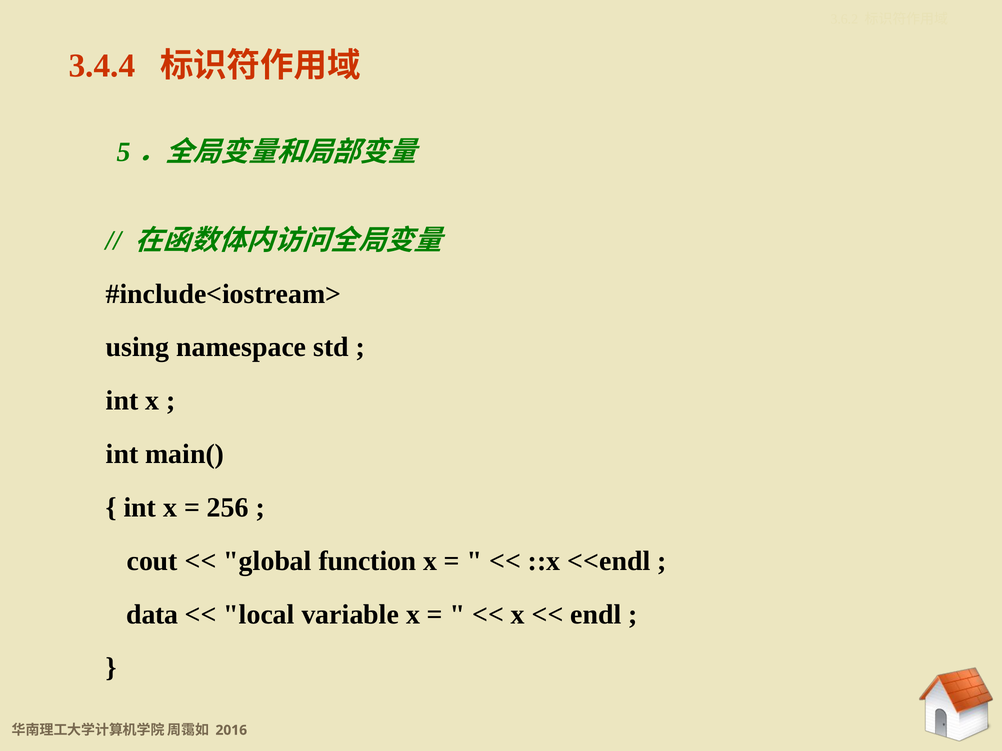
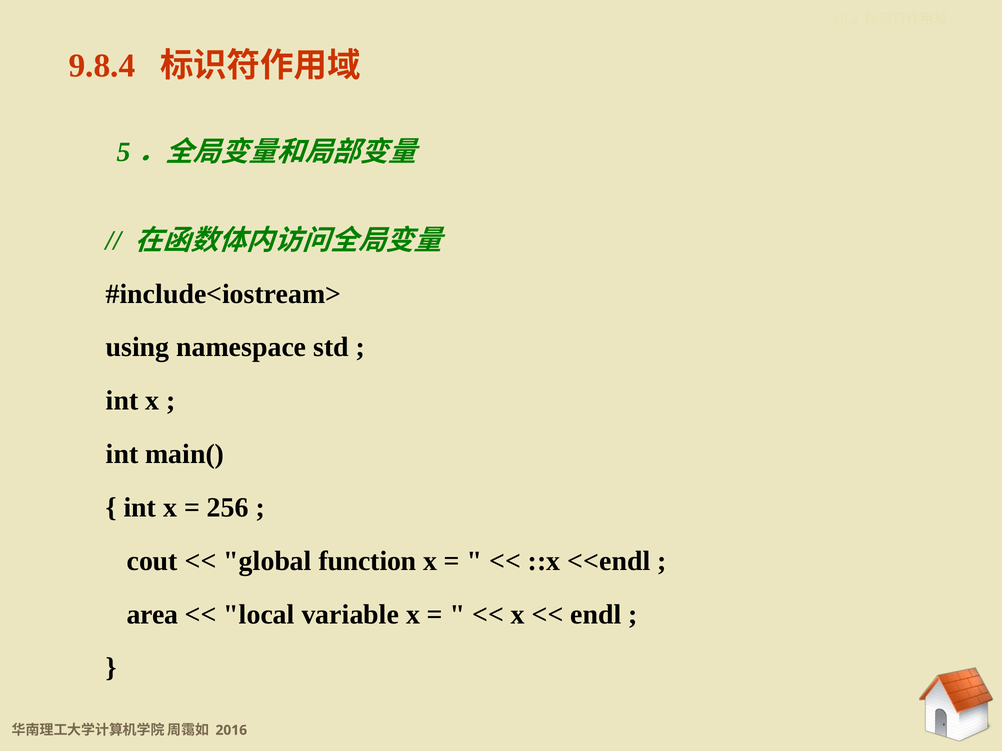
3.4.4: 3.4.4 -> 9.8.4 (102, 66)
data: data -> area (152, 615)
